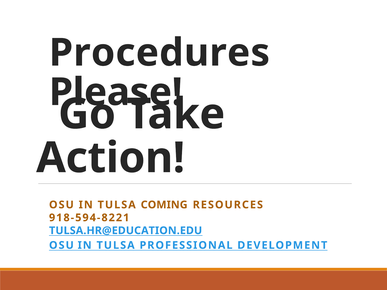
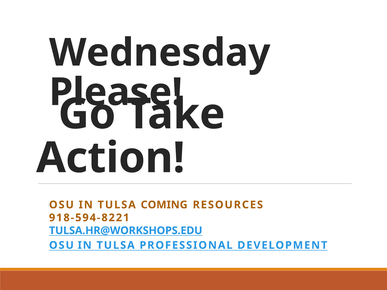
Procedures: Procedures -> Wednesday (160, 53)
TULSA.HR@EDUCATION.EDU: TULSA.HR@EDUCATION.EDU -> TULSA.HR@WORKSHOPS.EDU (126, 231)
